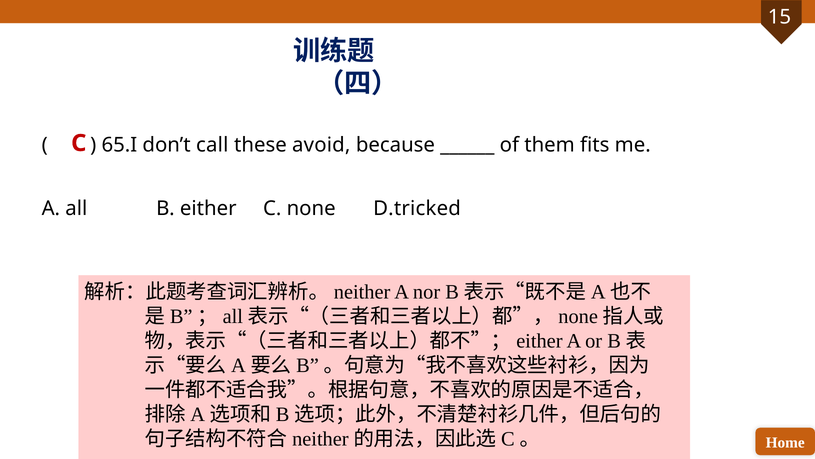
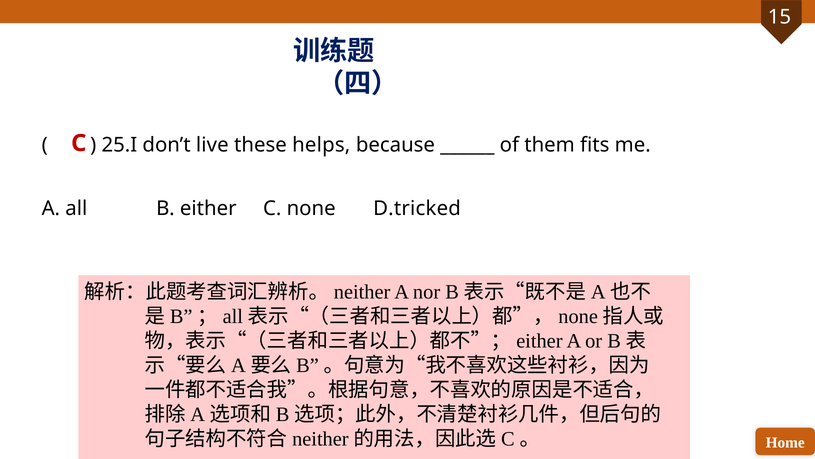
65.I: 65.I -> 25.I (119, 145)
call: call -> live (212, 145)
avoid: avoid -> helps (321, 145)
